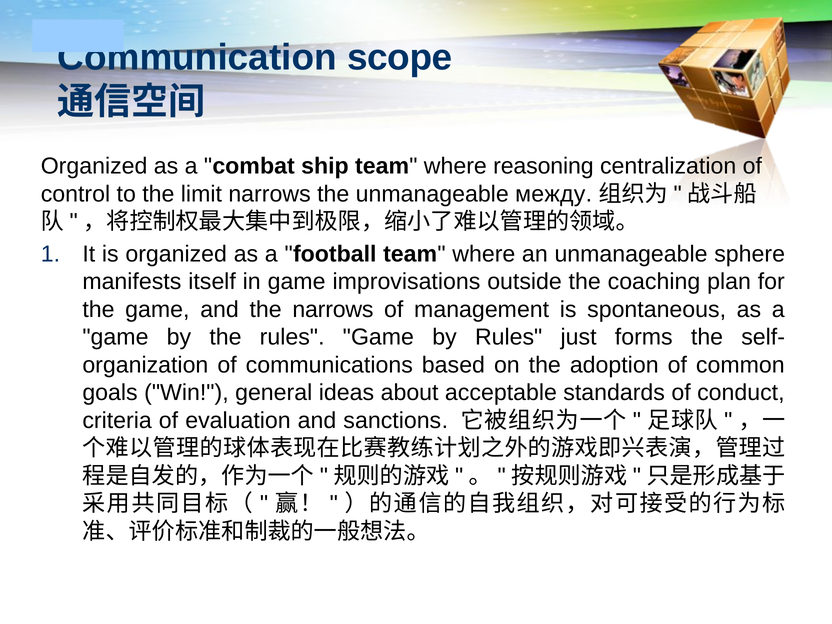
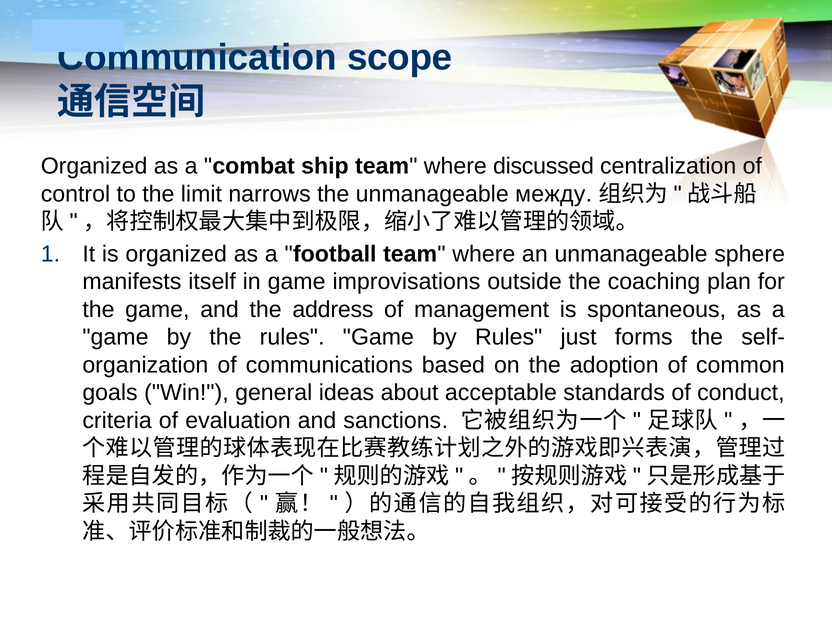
reasoning: reasoning -> discussed (543, 166)
the narrows: narrows -> address (333, 310)
